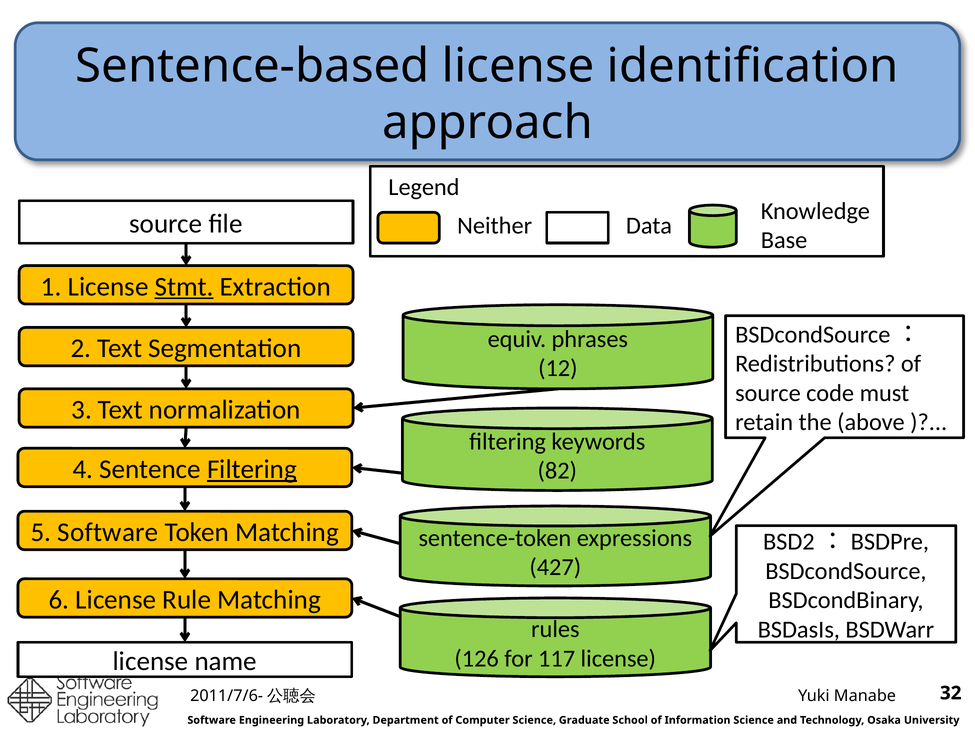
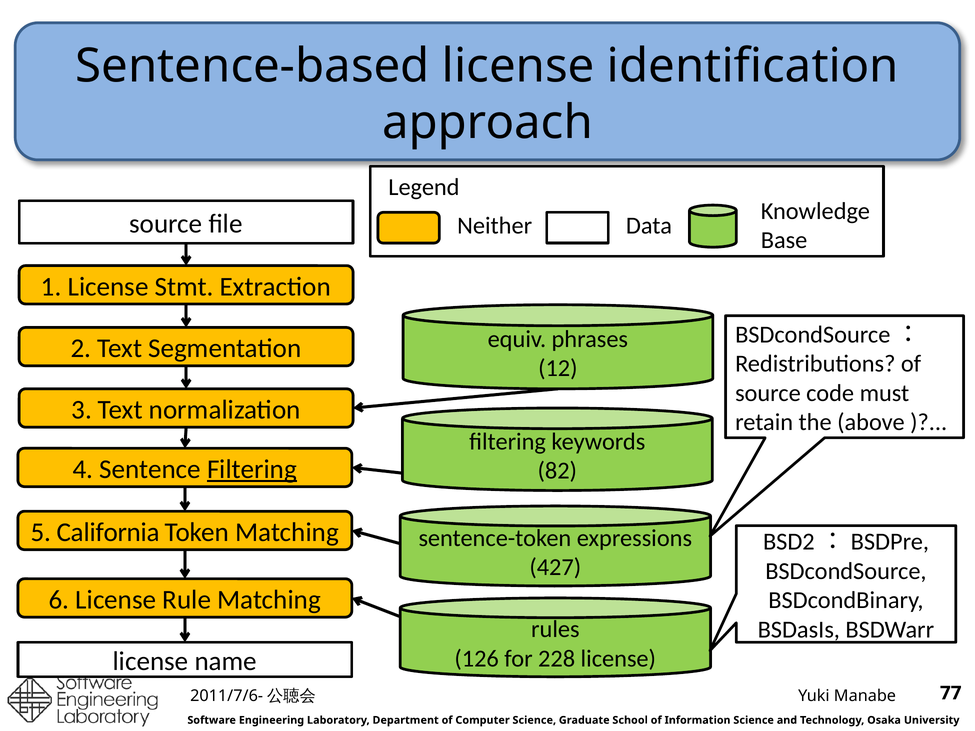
Stmt underline: present -> none (184, 287)
5 Software: Software -> California (108, 533)
117: 117 -> 228 (557, 659)
32: 32 -> 77 (951, 693)
